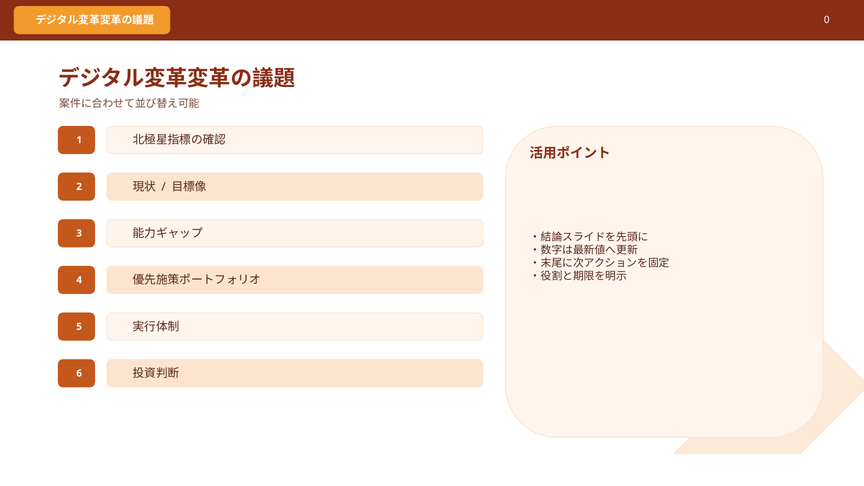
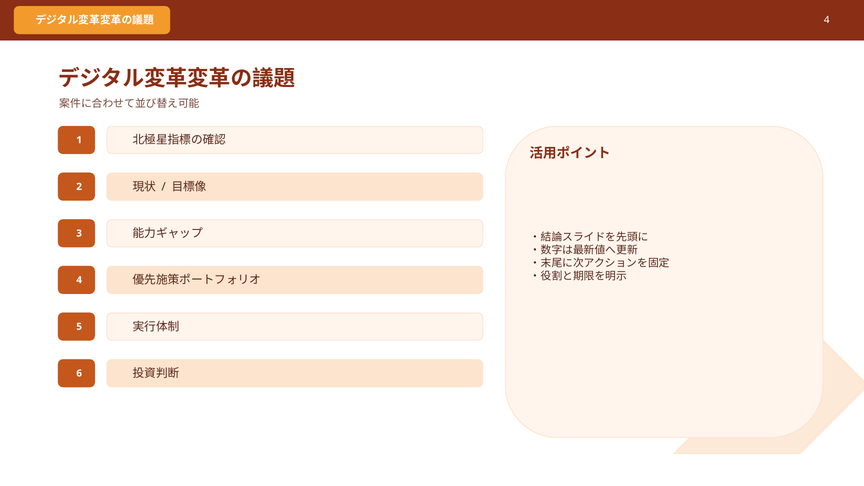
0: 0 -> 4 (827, 20)
